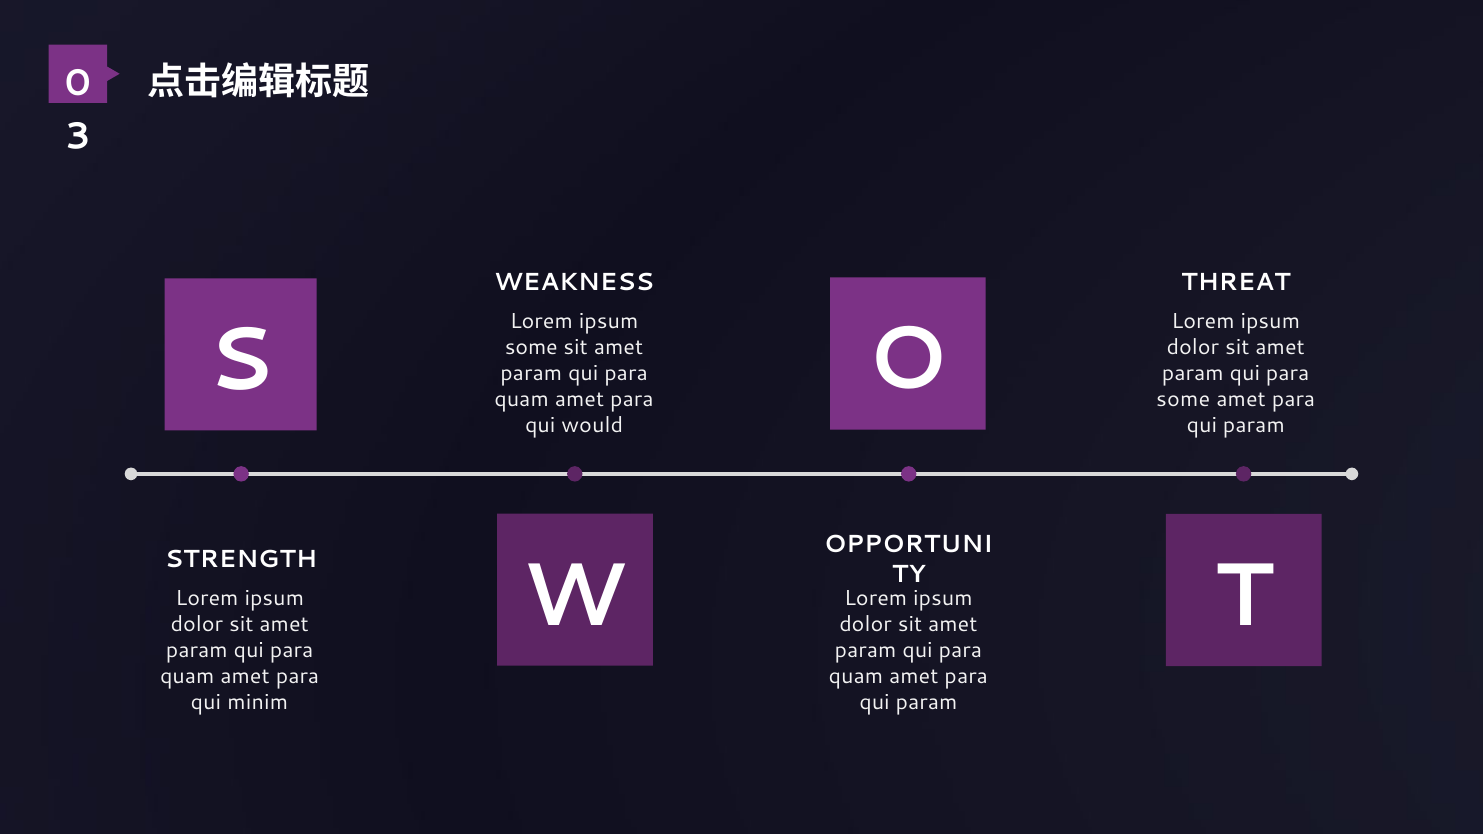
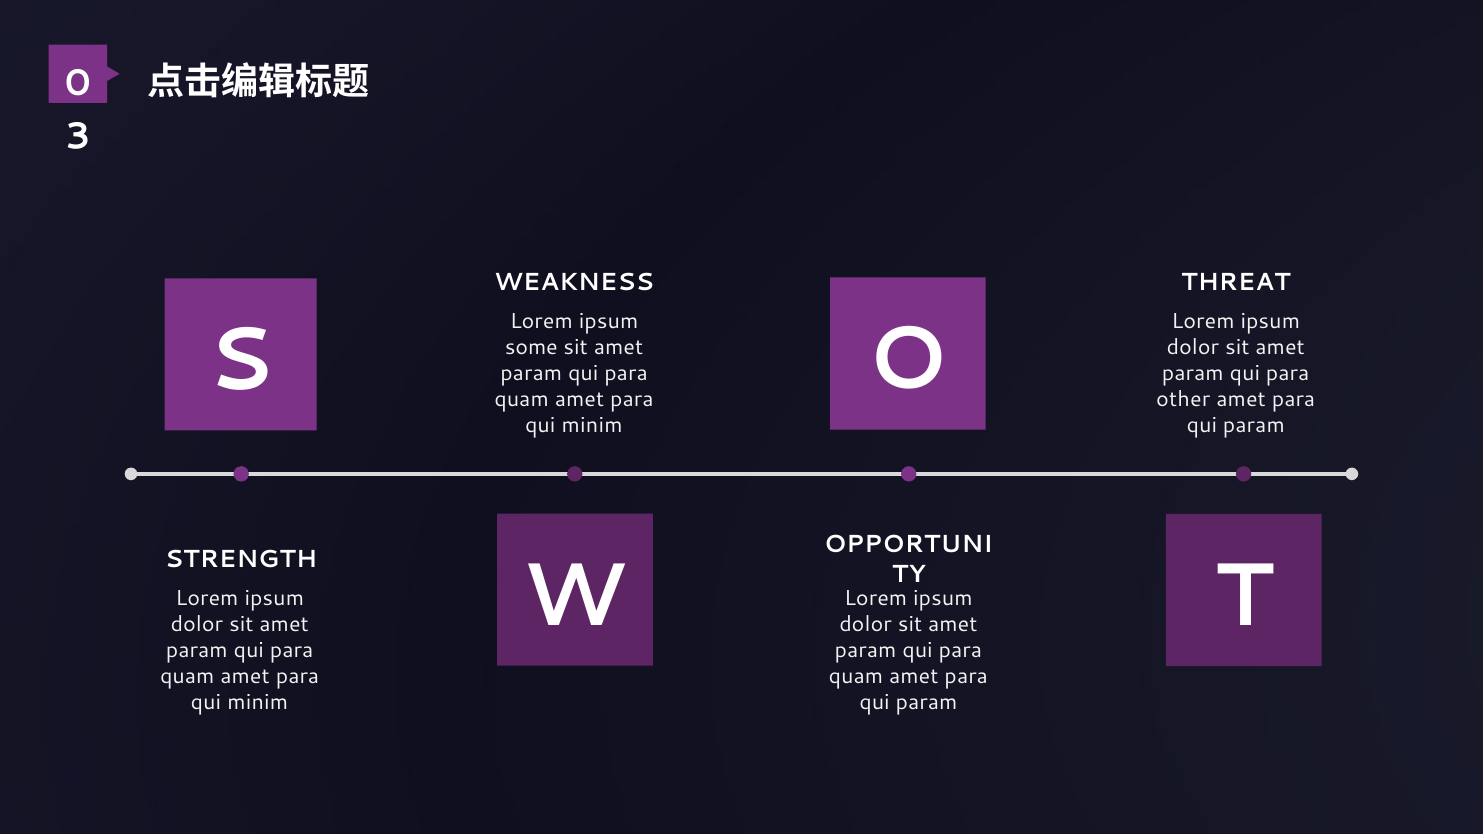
some: some -> other (1183, 399)
would: would -> minim (592, 425)
